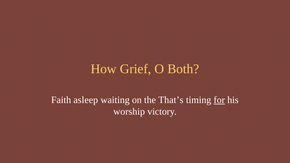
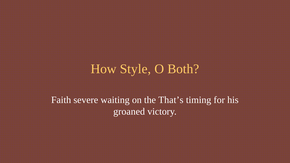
Grief: Grief -> Style (135, 69)
asleep: asleep -> severe (86, 100)
for underline: present -> none (219, 100)
worship: worship -> groaned (129, 112)
